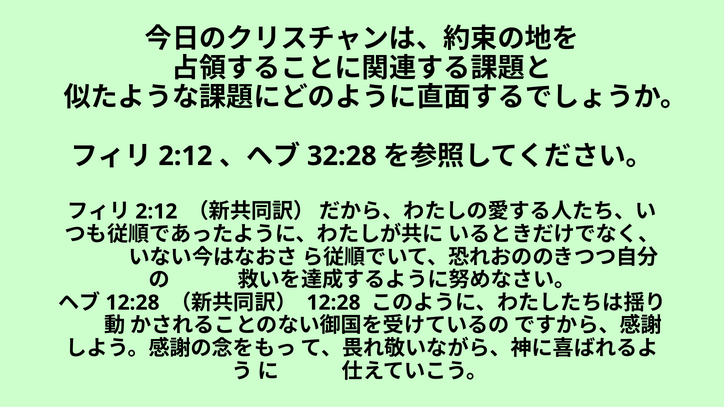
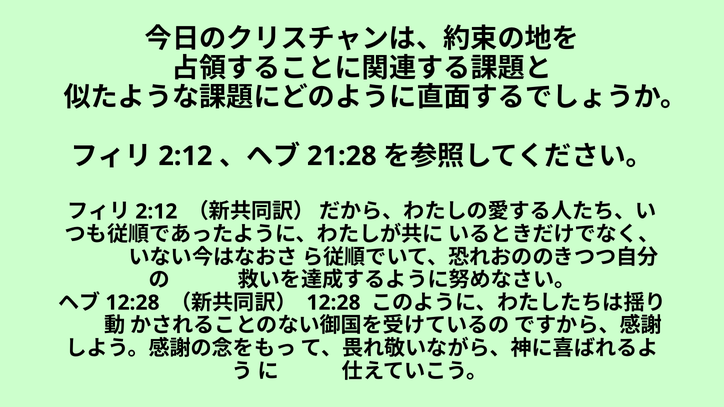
32:28: 32:28 -> 21:28 (342, 156)
